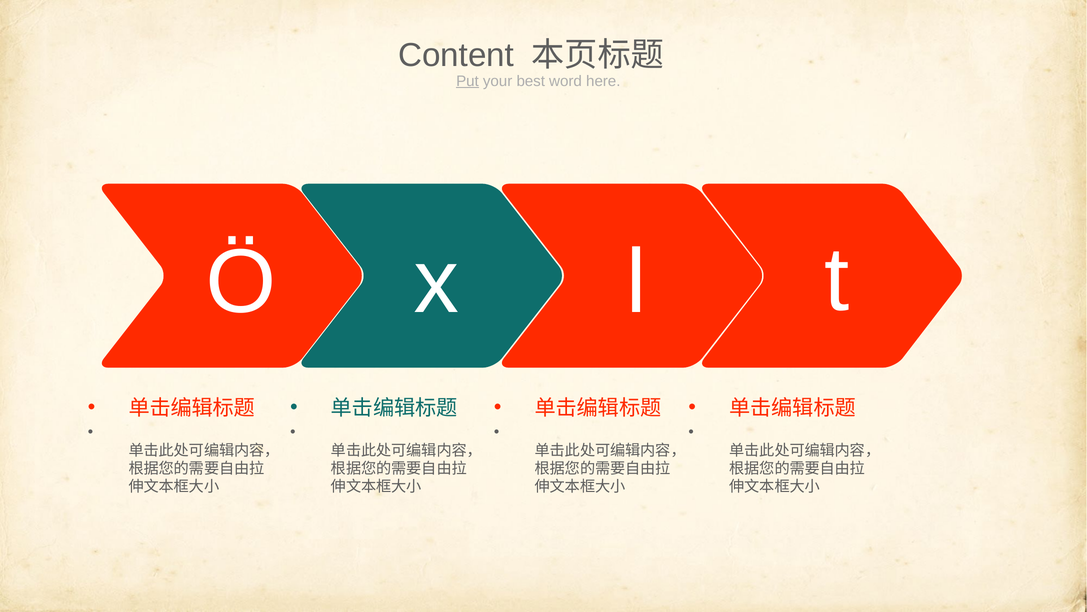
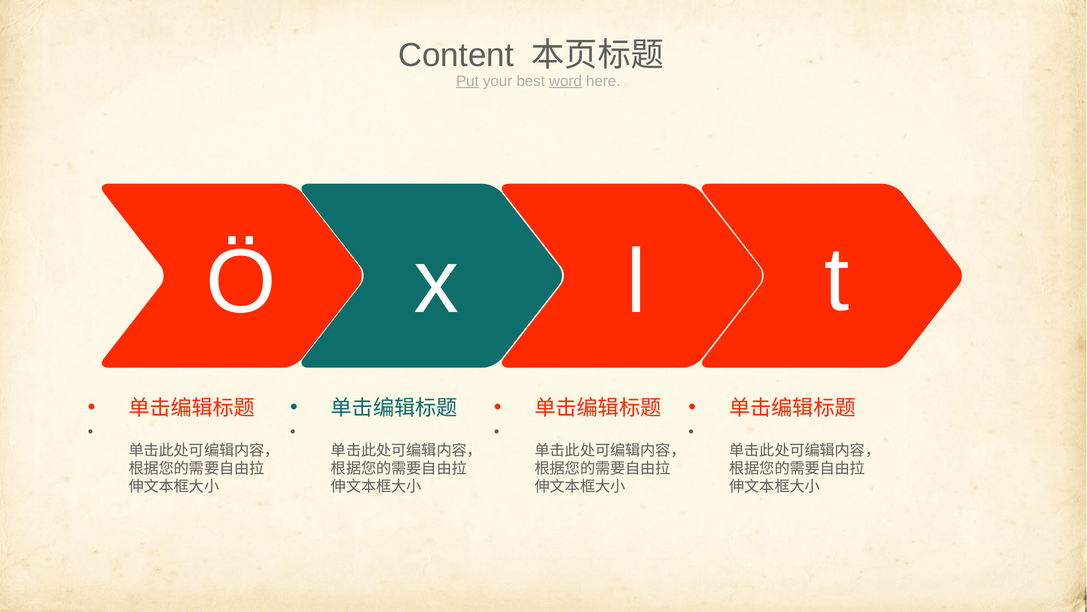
word underline: none -> present (566, 81)
